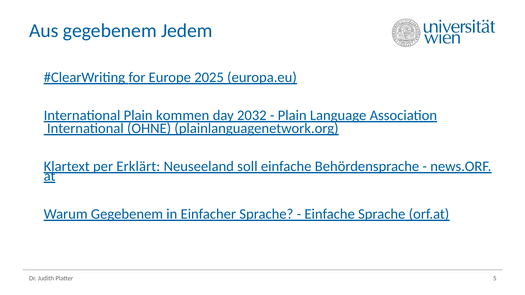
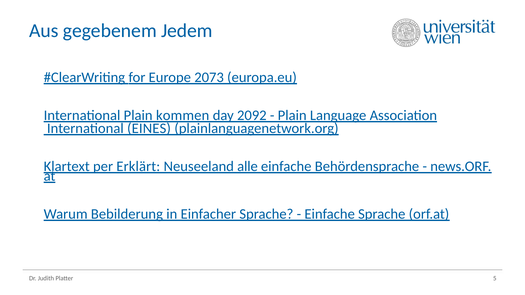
2025: 2025 -> 2073 (209, 78)
2032: 2032 -> 2092 (252, 115)
OHNE: OHNE -> EINES (149, 129)
soll: soll -> alle (248, 166)
Warum Gegebenem: Gegebenem -> Bebilderung (127, 214)
